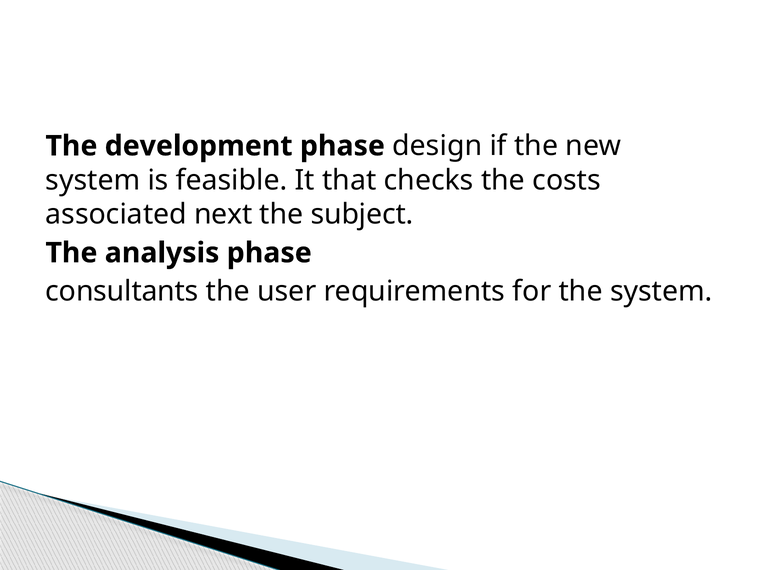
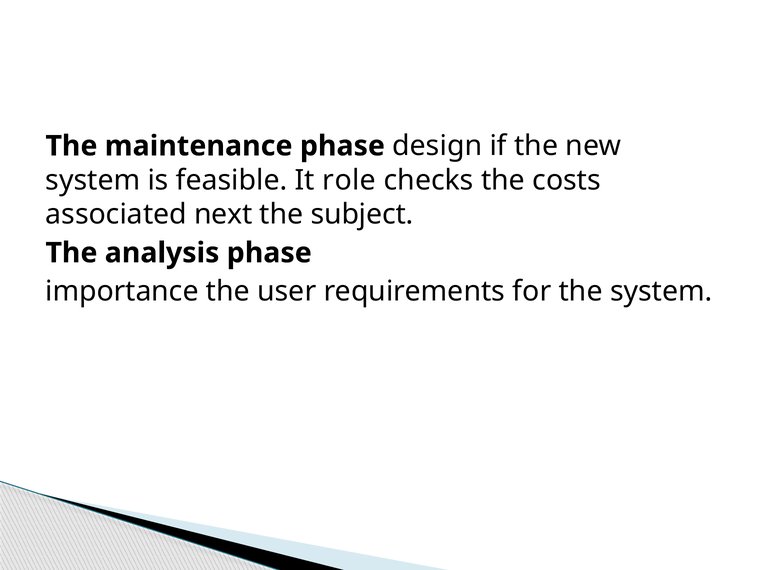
development: development -> maintenance (199, 146)
that: that -> role (349, 180)
consultants: consultants -> importance (122, 291)
